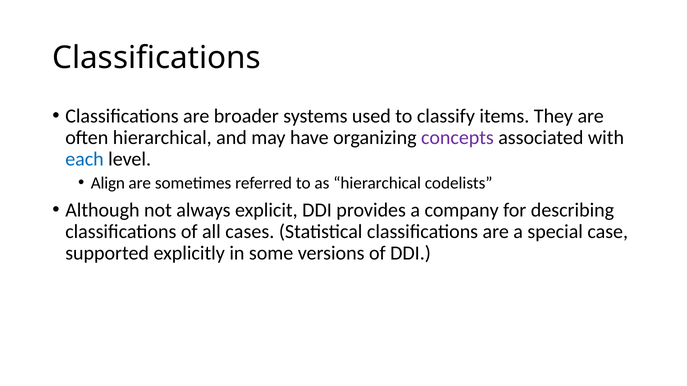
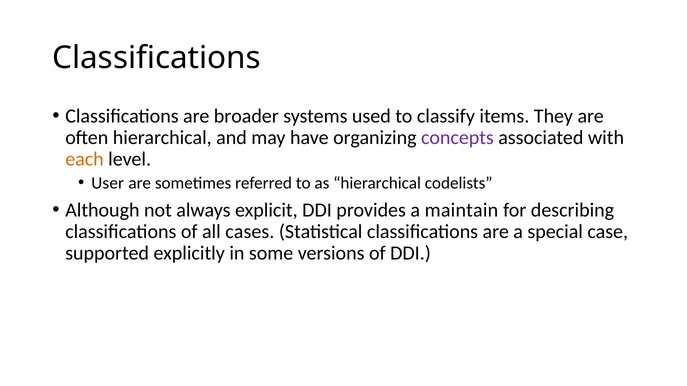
each colour: blue -> orange (85, 159)
Align: Align -> User (108, 183)
company: company -> maintain (461, 210)
